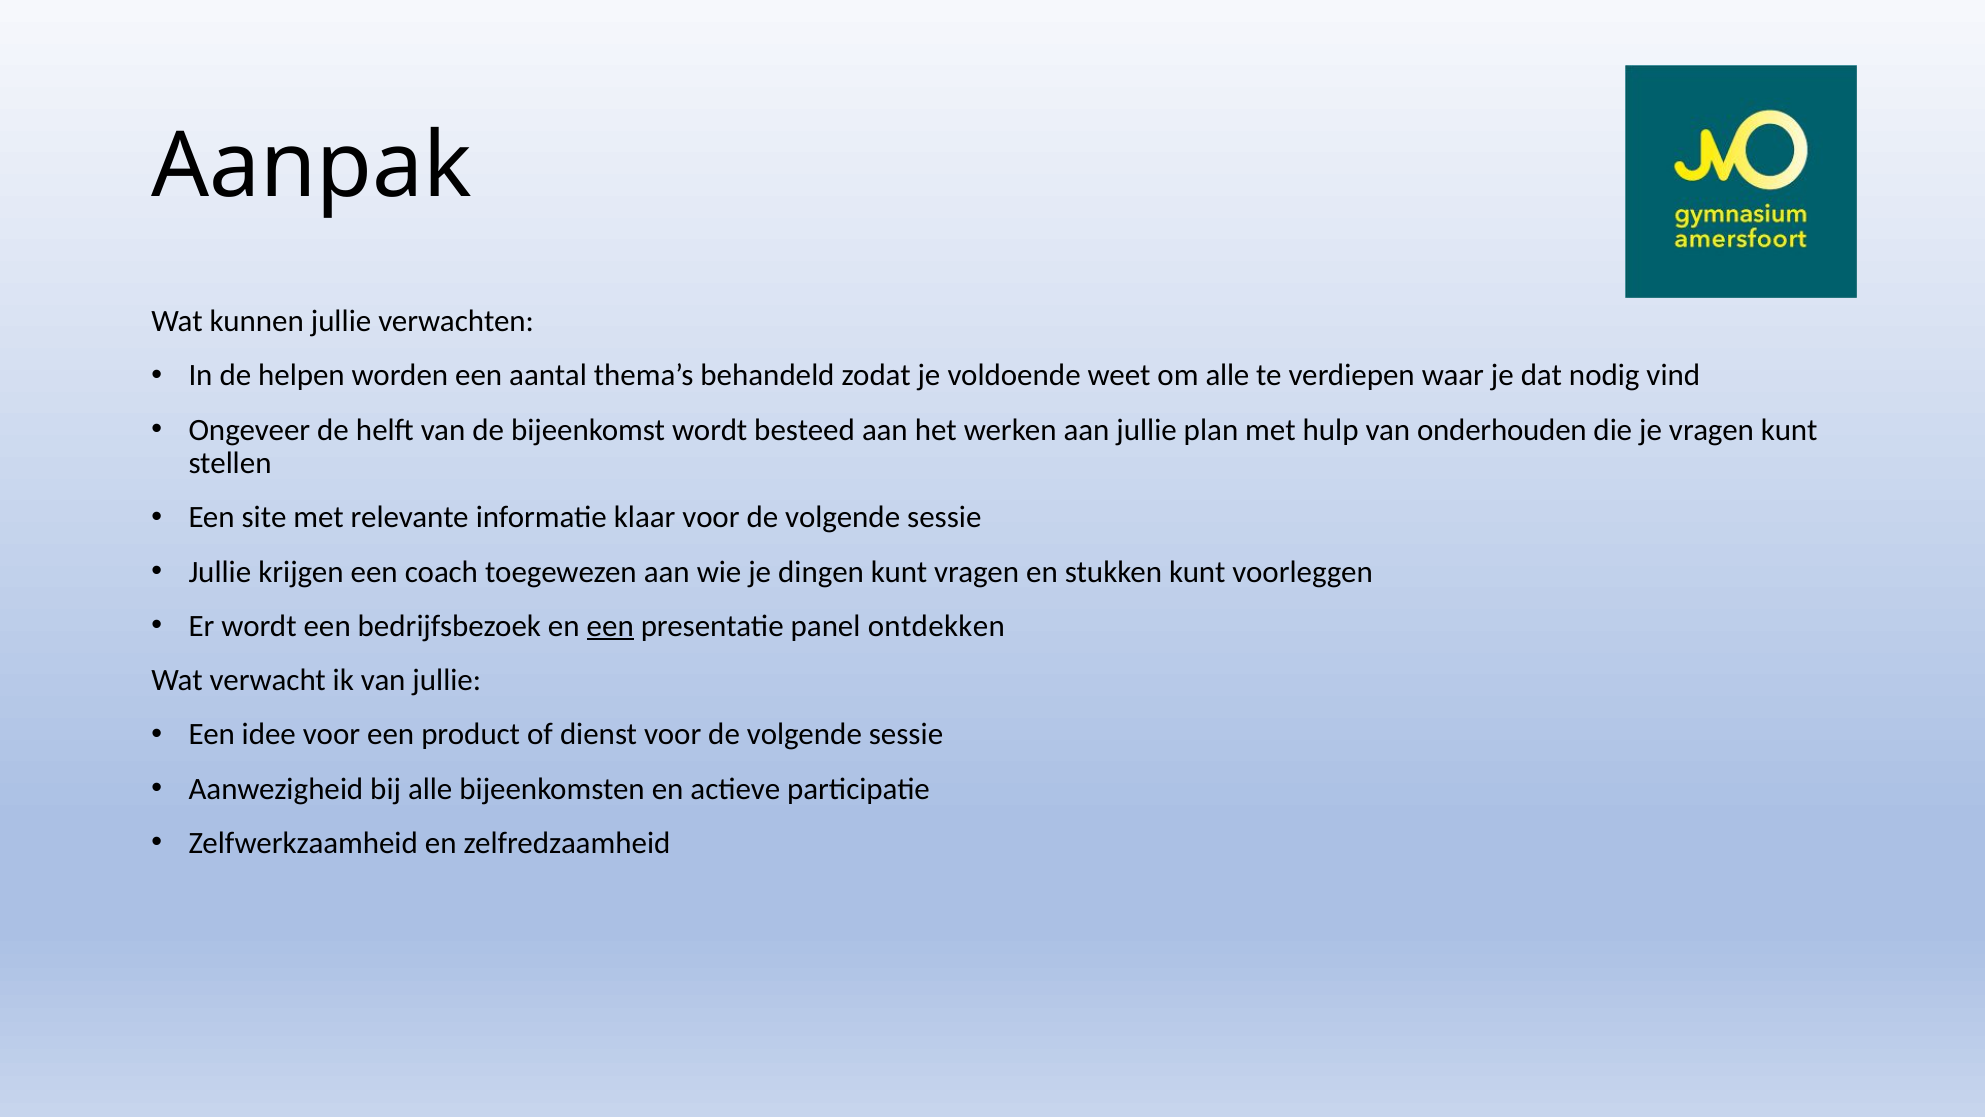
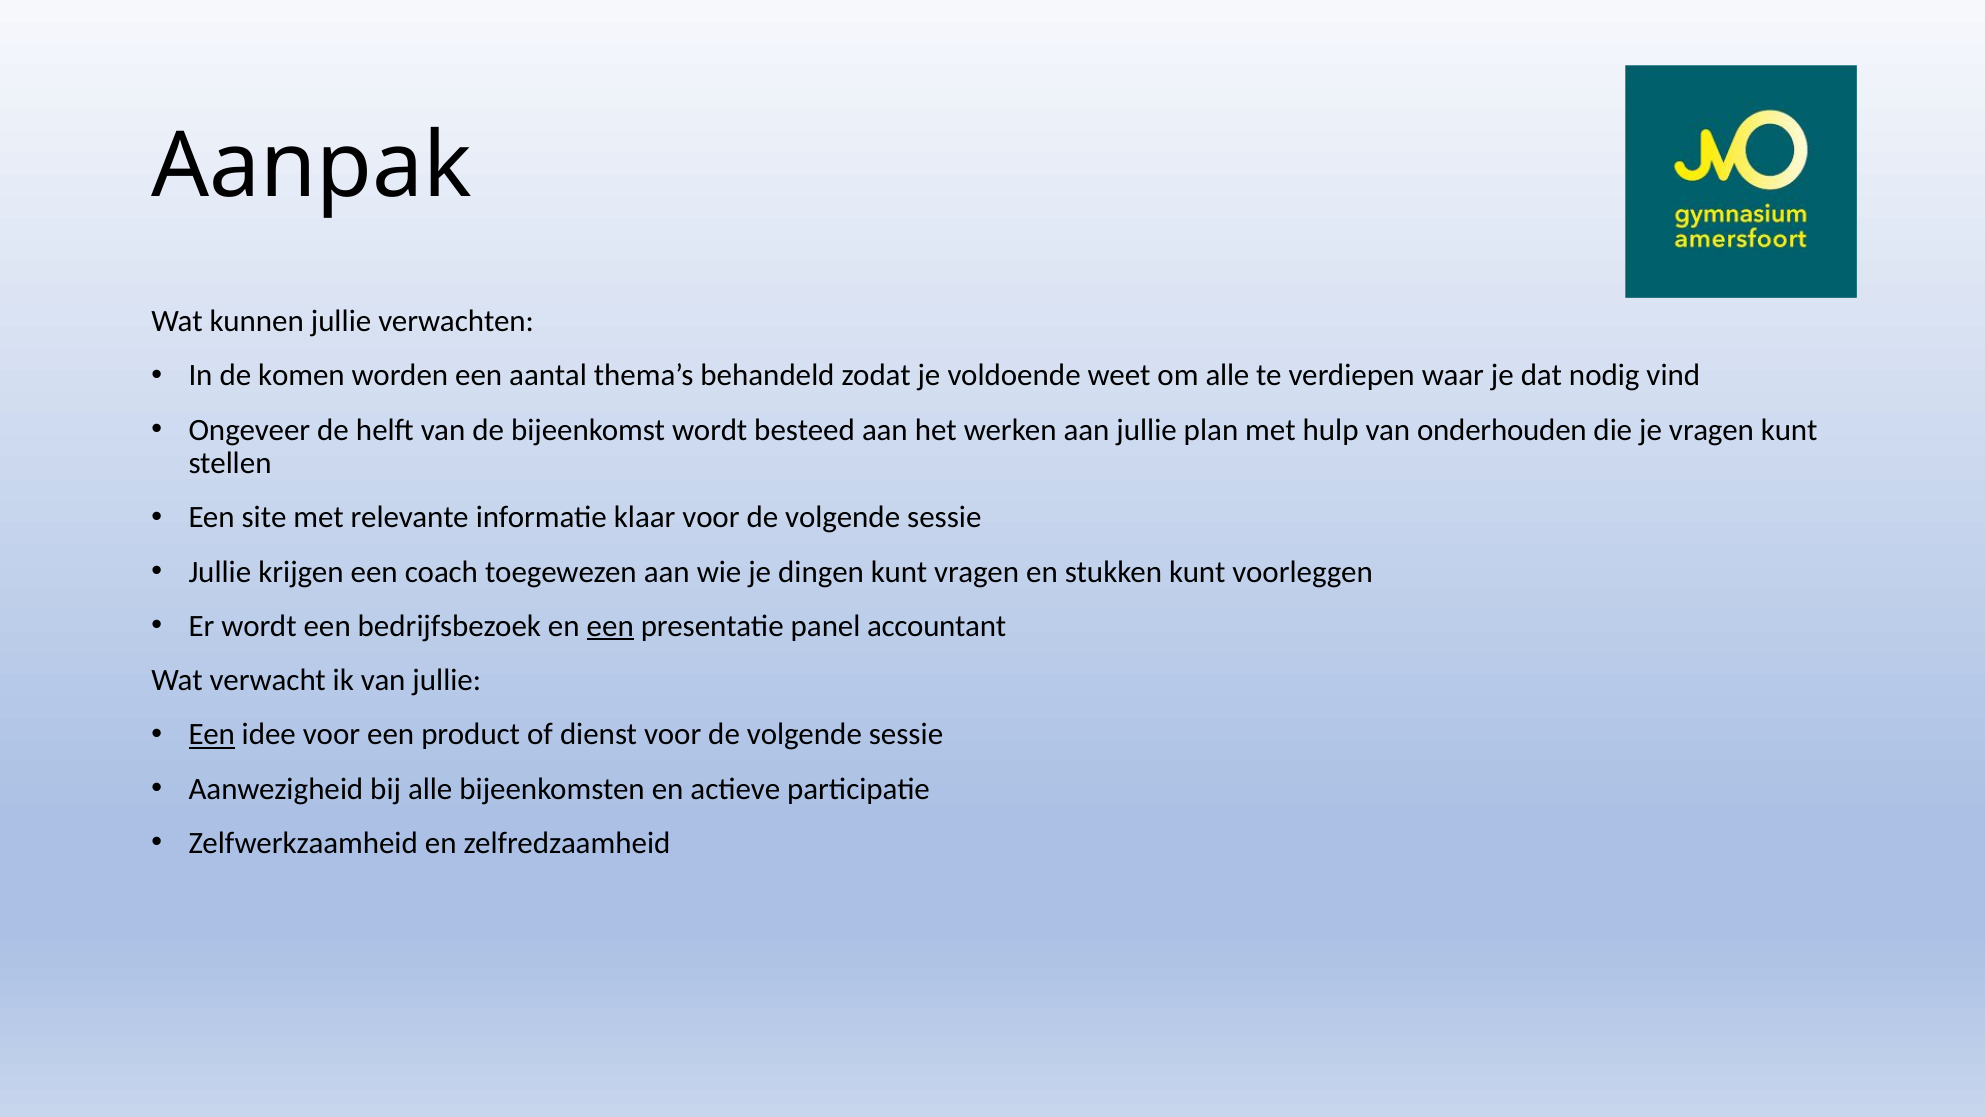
helpen: helpen -> komen (301, 375)
ontdekken: ontdekken -> accountant (937, 626)
Een underline: none -> present (212, 734)
